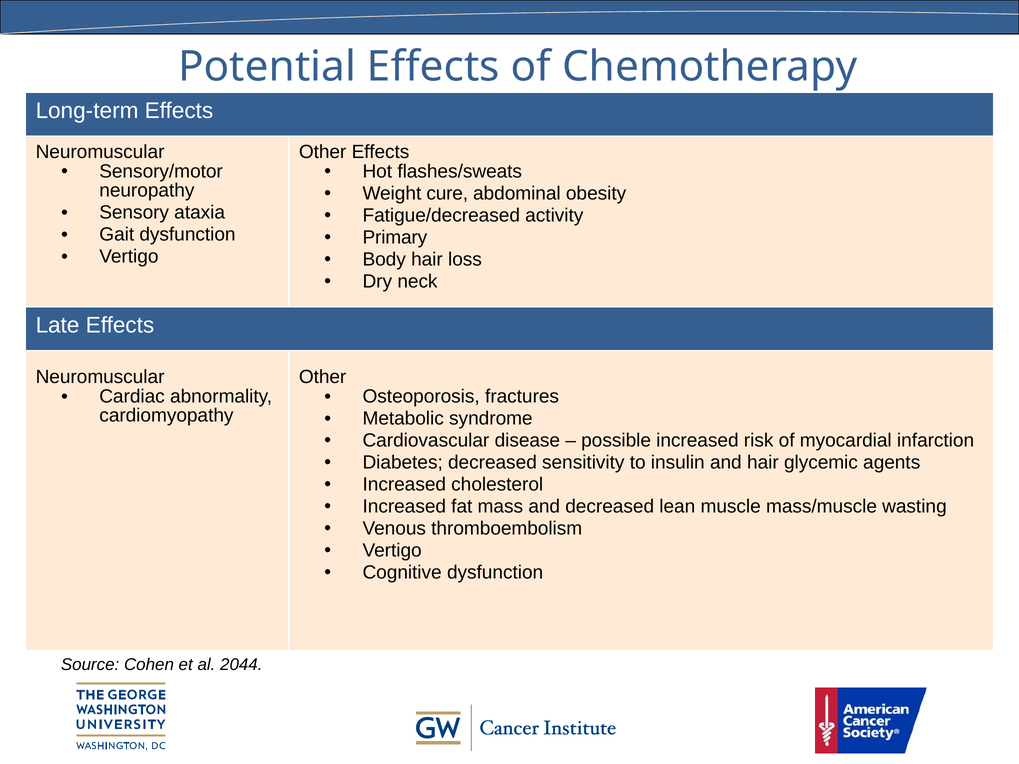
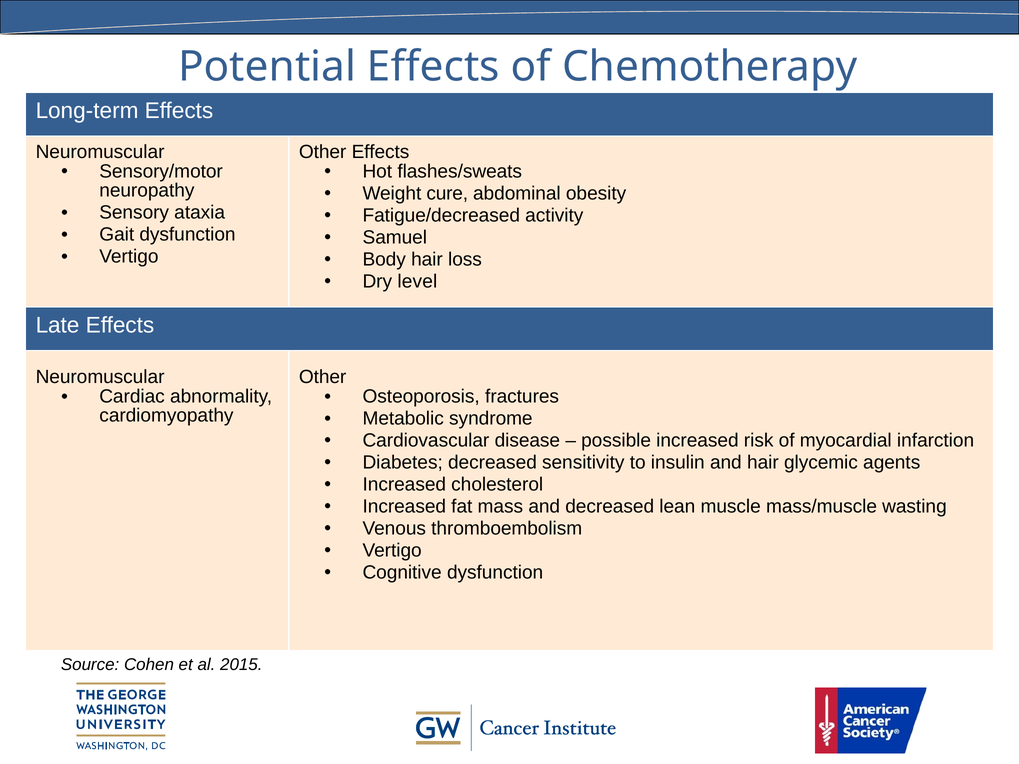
Primary: Primary -> Samuel (395, 237)
neck: neck -> level (417, 281)
2044: 2044 -> 2015 (241, 665)
